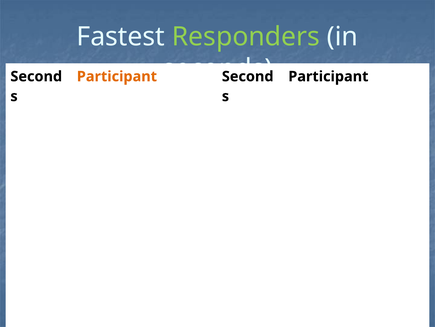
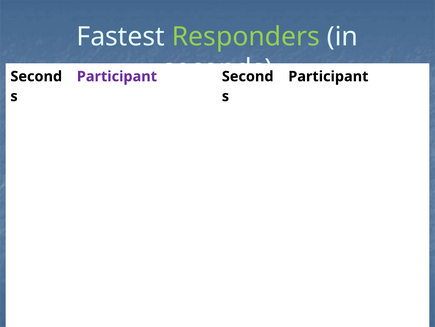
Participant colour: orange -> purple (117, 76)
